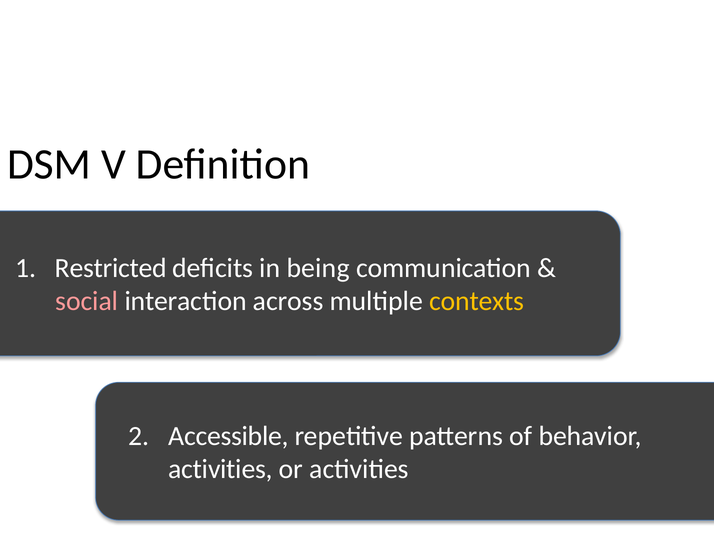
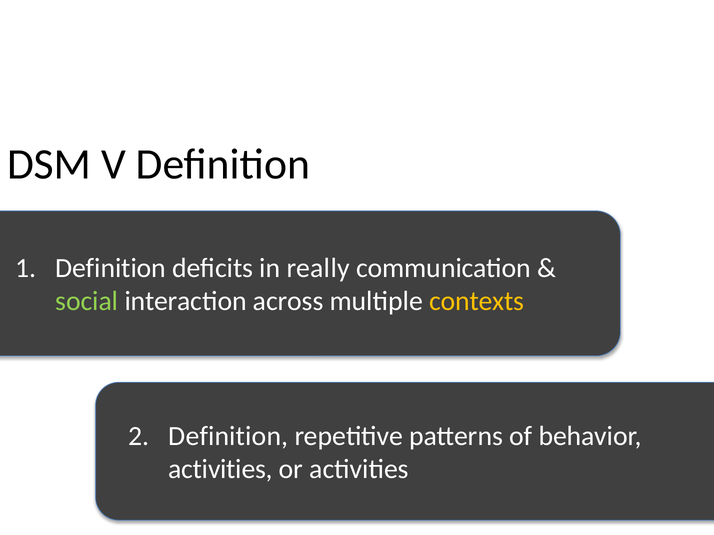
Restricted: Restricted -> Definition (111, 268)
being: being -> really (318, 268)
social colour: pink -> light green (87, 302)
Accessible: Accessible -> Definition (228, 437)
